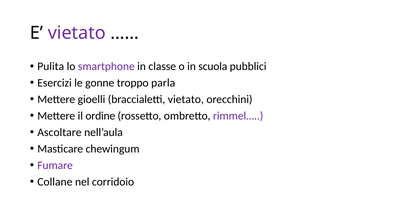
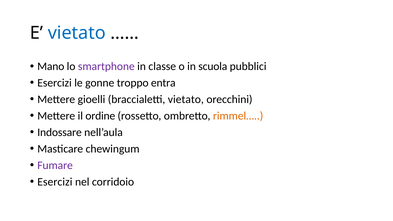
vietato colour: purple -> blue (77, 33)
Pulita: Pulita -> Mano (51, 66)
parla: parla -> entra (163, 83)
rimmel… colour: purple -> orange (238, 116)
Ascoltare: Ascoltare -> Indossare (60, 132)
Collane: Collane -> Esercizi (55, 182)
